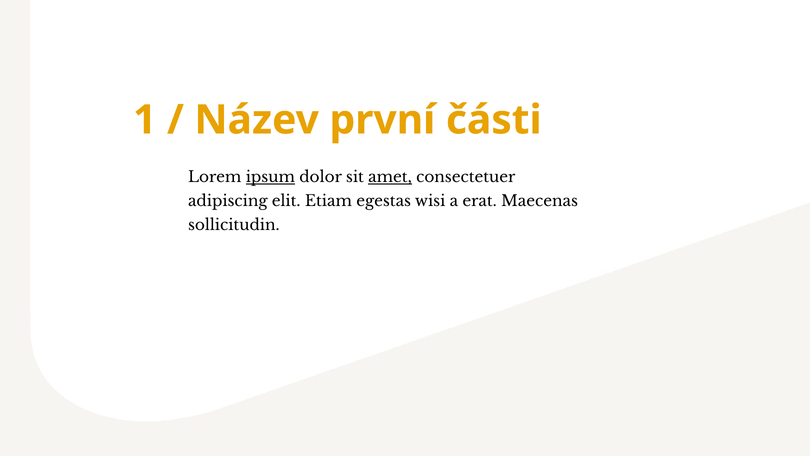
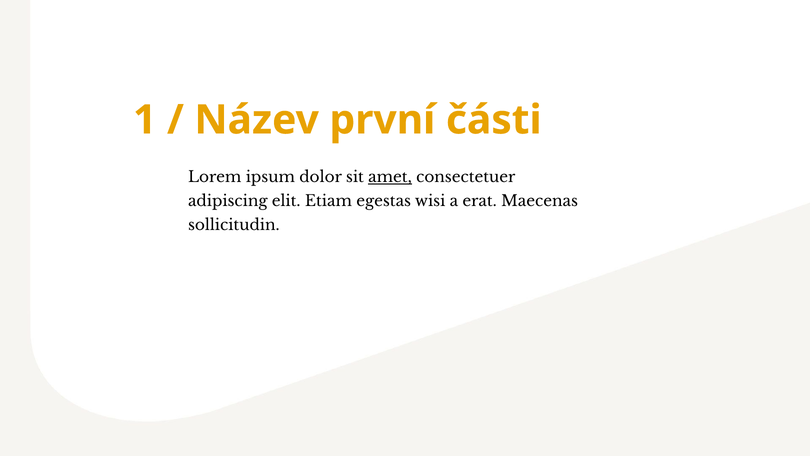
ipsum underline: present -> none (270, 177)
